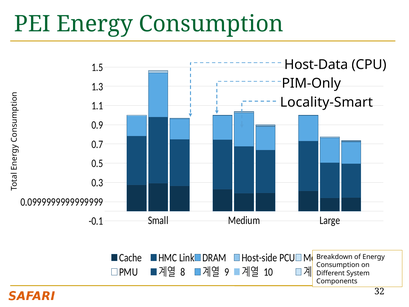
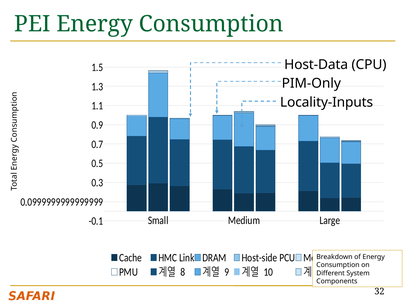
Locality-Smart: Locality-Smart -> Locality-Inputs (327, 102)
